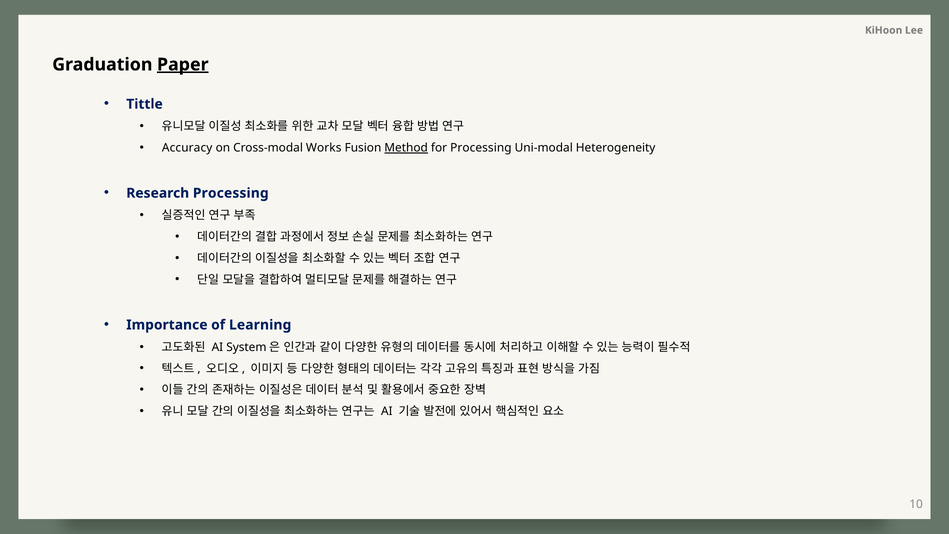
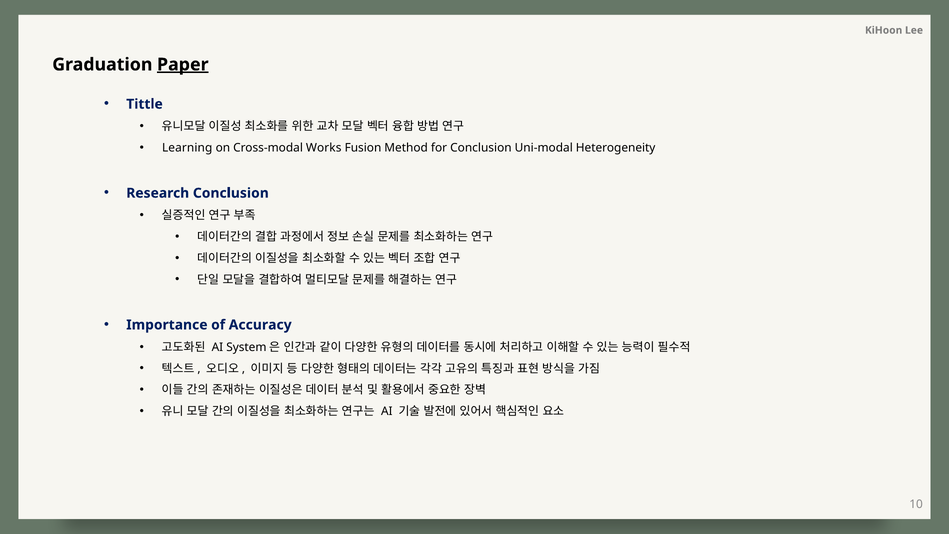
Accuracy: Accuracy -> Learning (187, 148)
Method underline: present -> none (406, 148)
for Processing: Processing -> Conclusion (481, 148)
Research Processing: Processing -> Conclusion (231, 193)
Learning: Learning -> Accuracy (260, 325)
